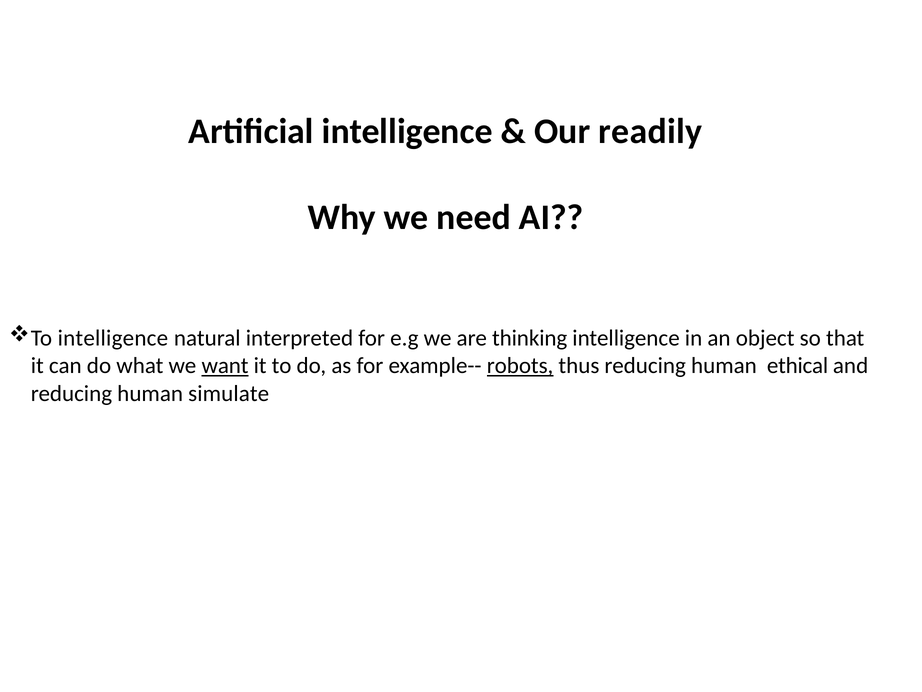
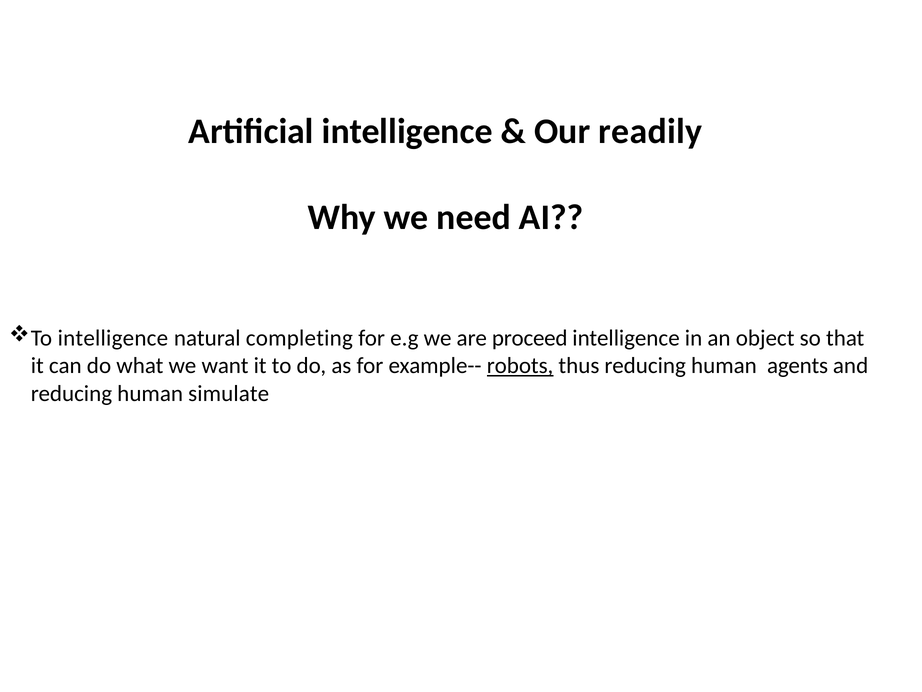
interpreted: interpreted -> completing (299, 338)
thinking: thinking -> proceed (530, 338)
want underline: present -> none (225, 366)
ethical: ethical -> agents (798, 366)
